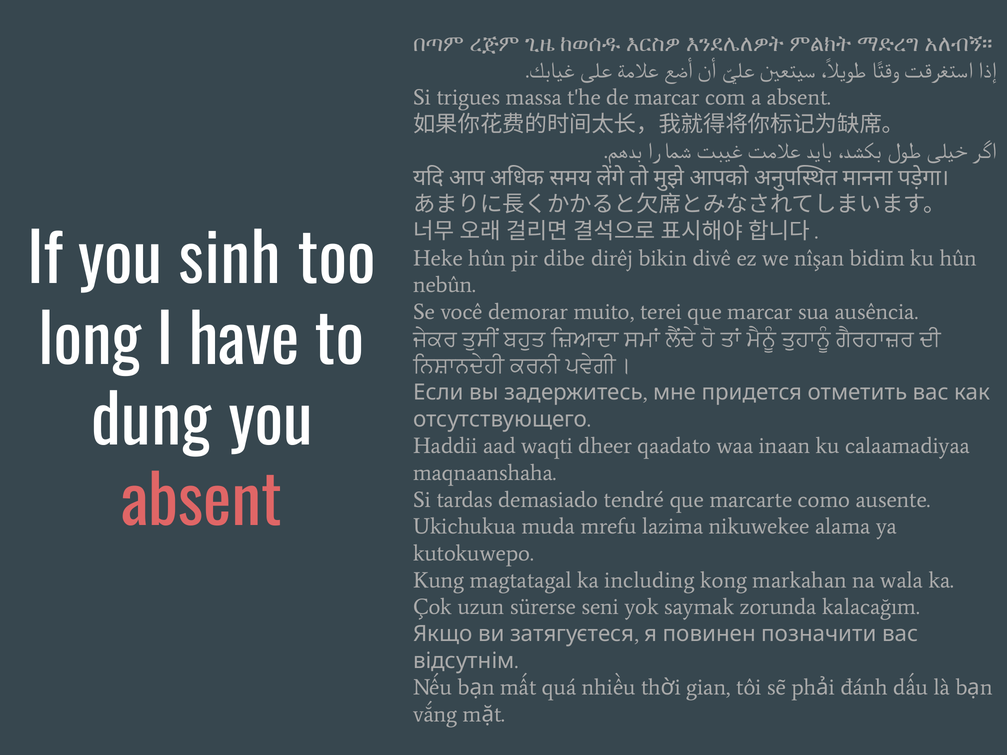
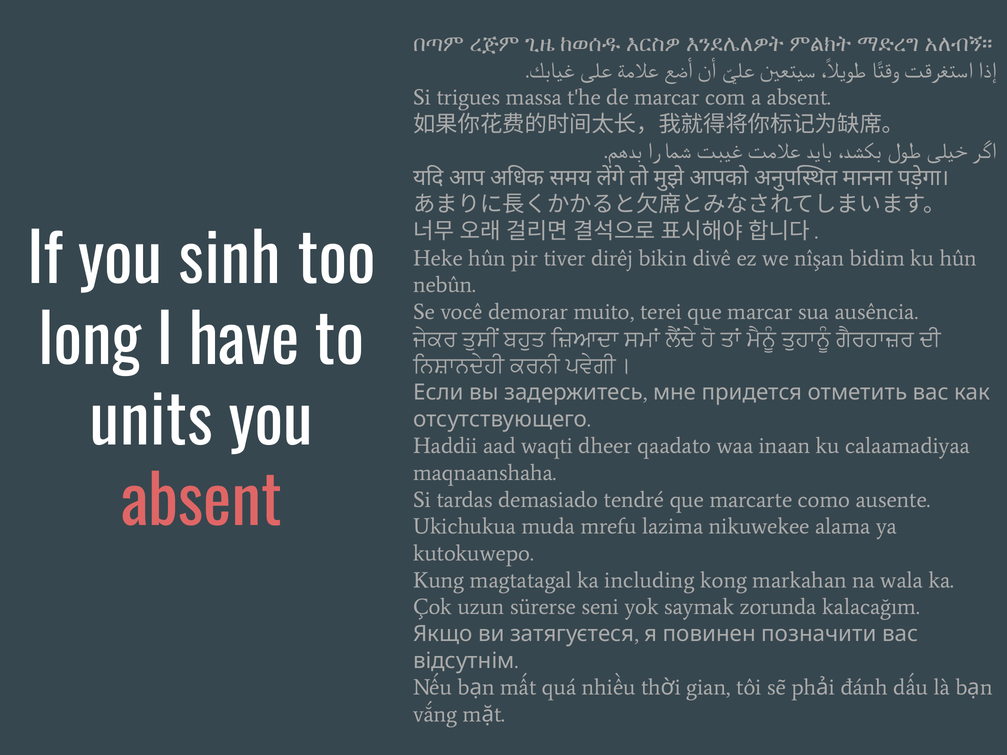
dibe: dibe -> tiver (565, 258)
dung: dung -> units (151, 423)
